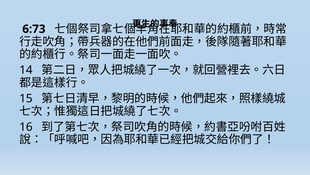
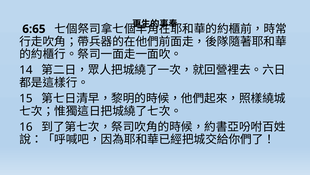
6:73: 6:73 -> 6:65 (34, 29)
